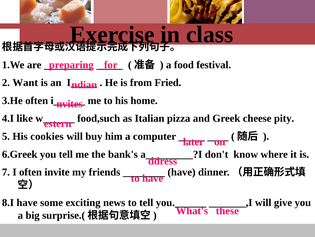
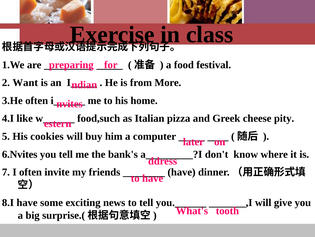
Fried: Fried -> More (168, 82)
6.Greek: 6.Greek -> 6.Nvites (20, 154)
these: these -> tooth (227, 210)
